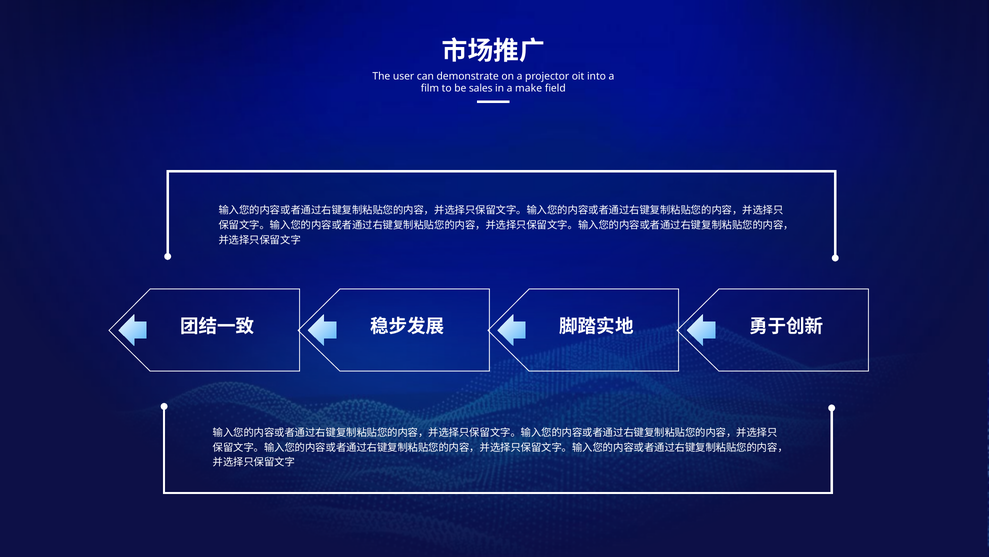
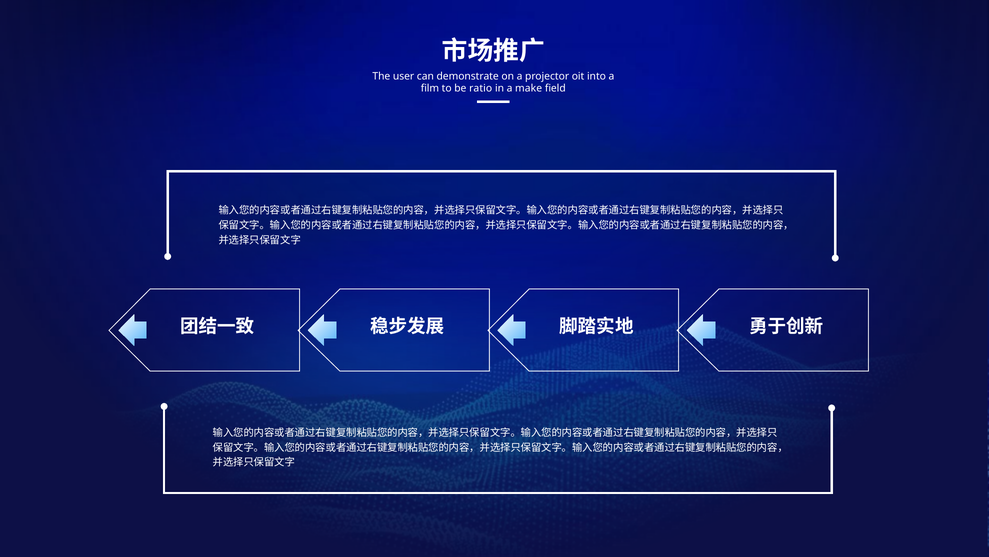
sales: sales -> ratio (481, 88)
